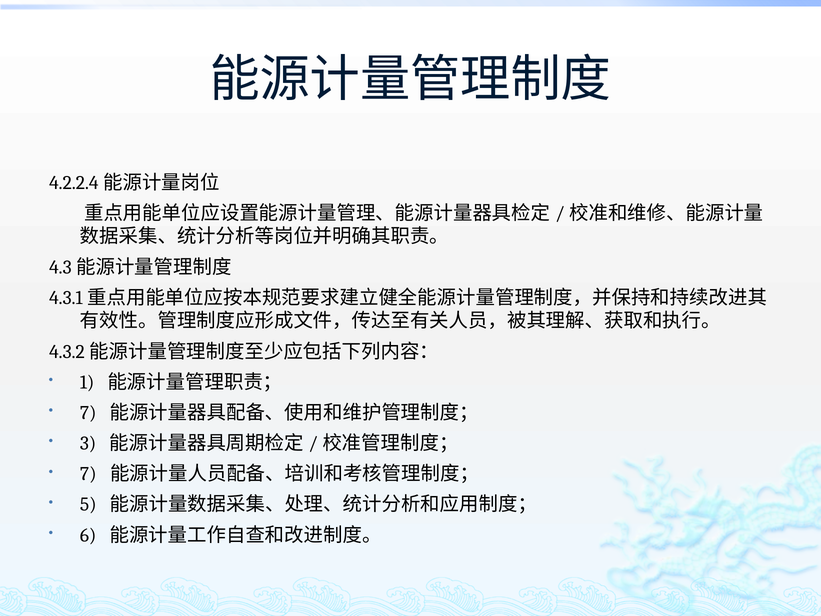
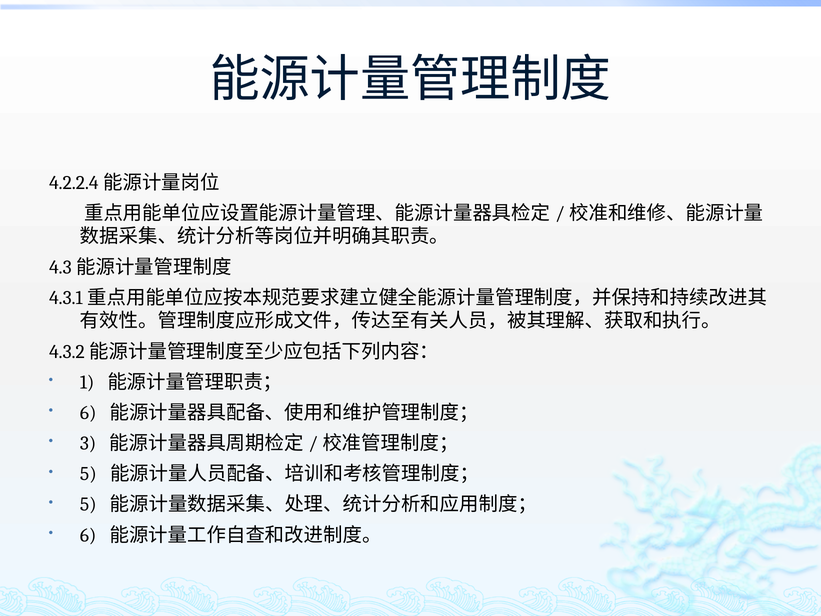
7: 7 -> 6 (88, 413)
7: 7 -> 5 (88, 474)
